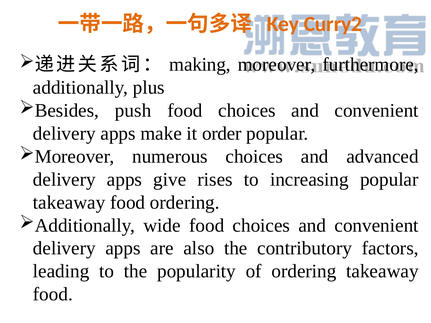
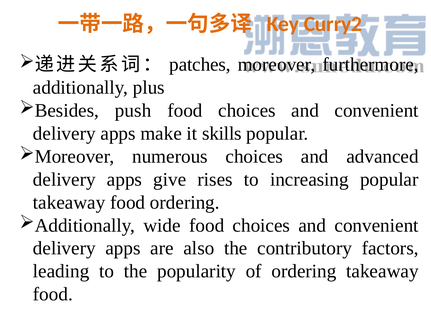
making: making -> patches (200, 65)
order: order -> skills (222, 134)
